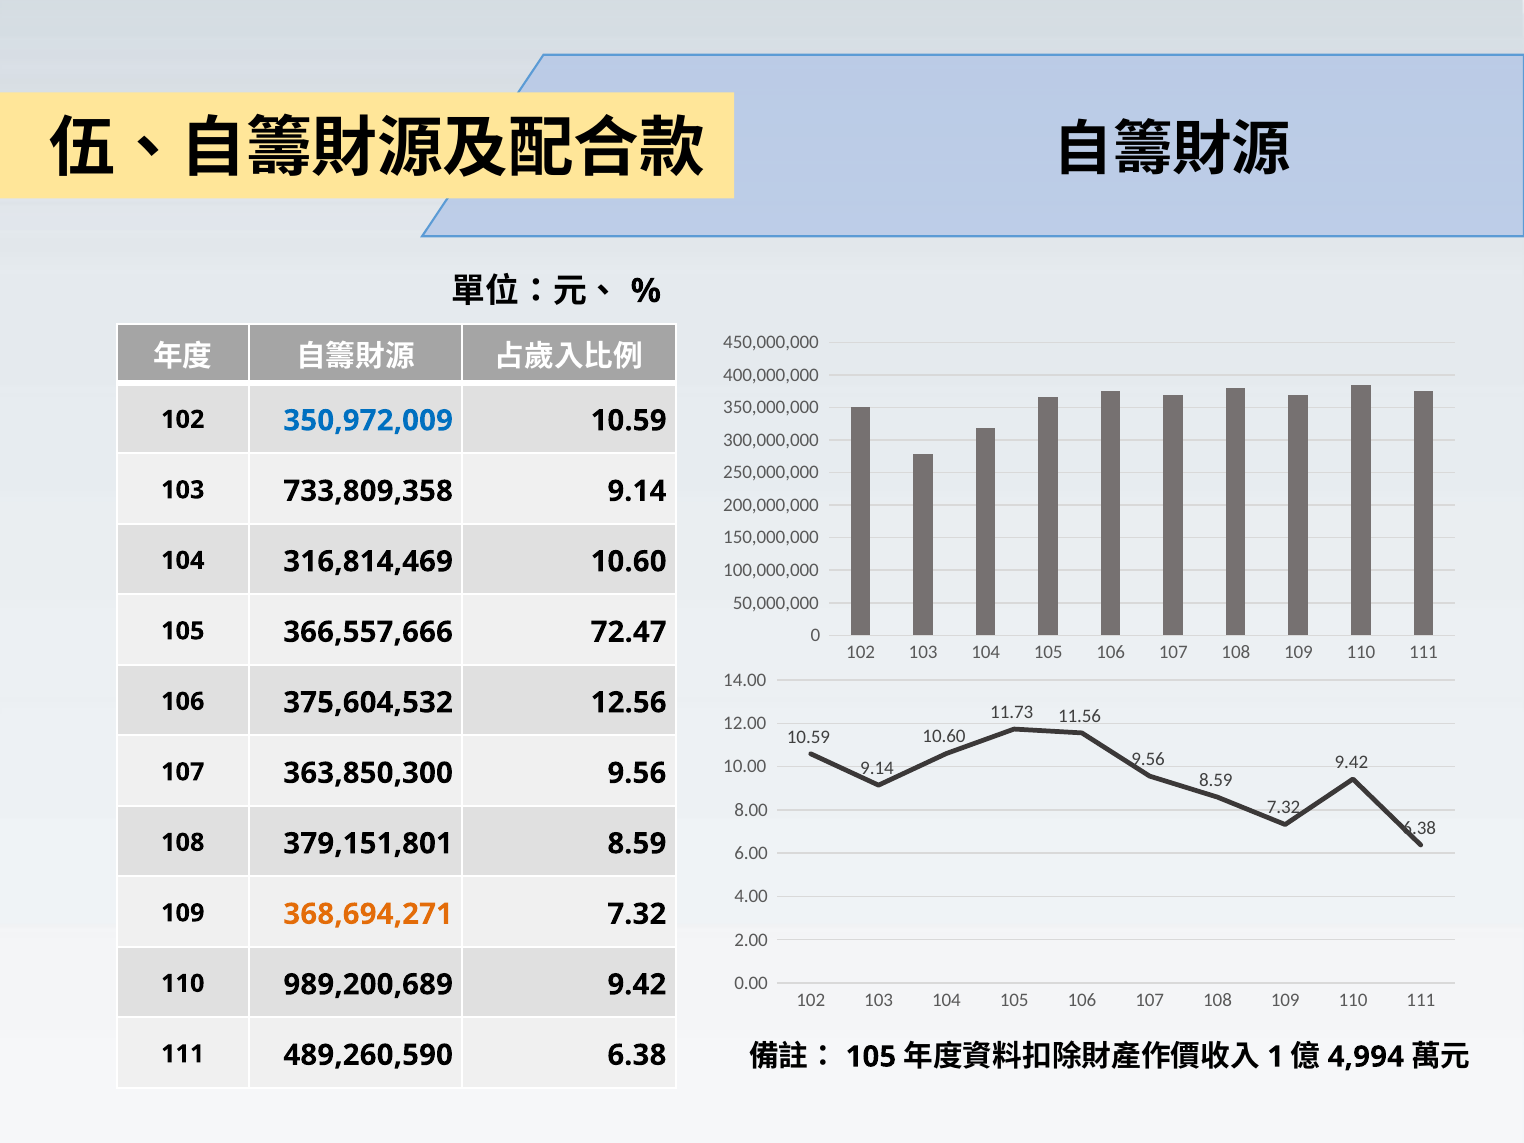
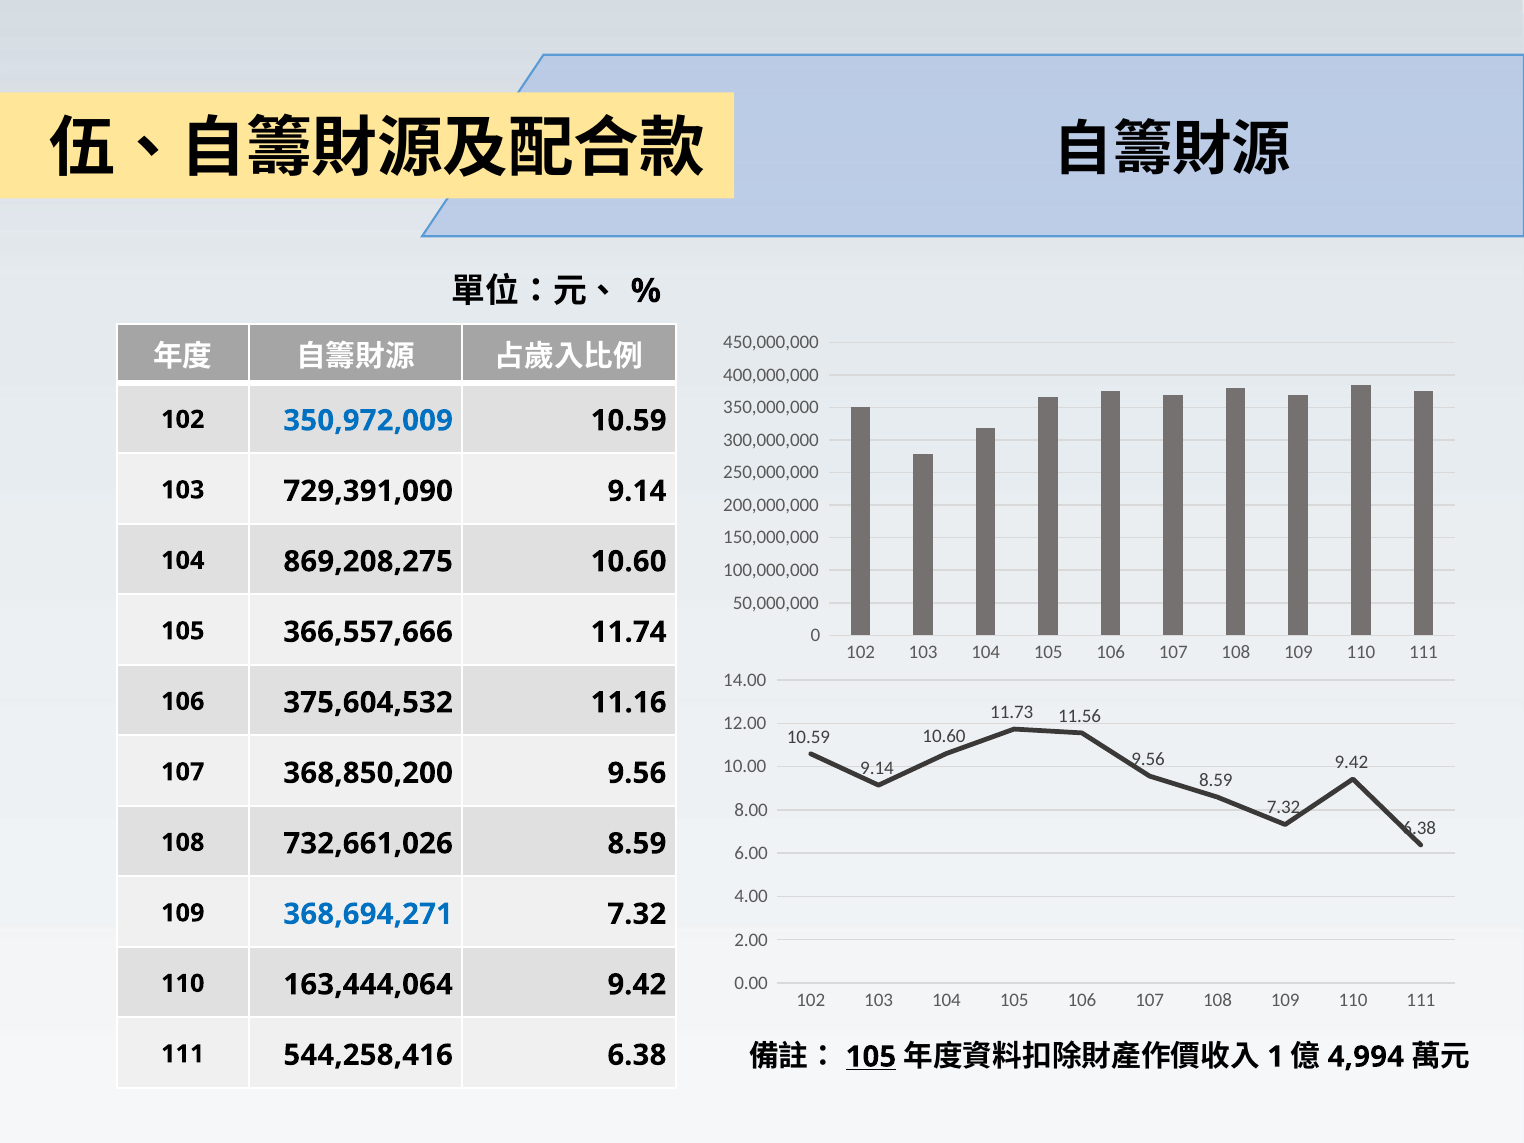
733,809,358: 733,809,358 -> 729,391,090 (368, 491)
316,814,469: 316,814,469 -> 869,208,275 (368, 562)
72.47: 72.47 -> 11.74 (629, 632)
12.56: 12.56 -> 11.16 (629, 703)
363,850,300: 363,850,300 -> 368,850,200 (368, 773)
379,151,801: 379,151,801 -> 732,661,026 (368, 844)
368,694,271 colour: orange -> blue (368, 914)
989,200,689: 989,200,689 -> 163,444,064 (368, 985)
105 underline: none -> present (871, 1057)
489,260,590: 489,260,590 -> 544,258,416 (368, 1055)
